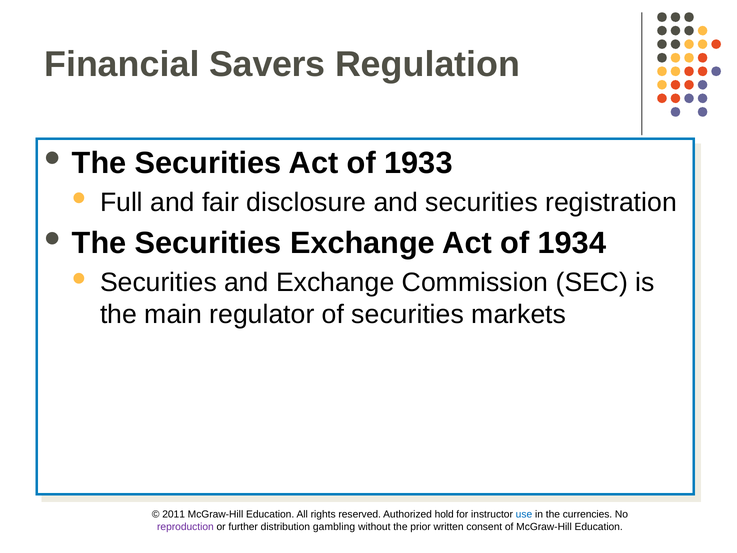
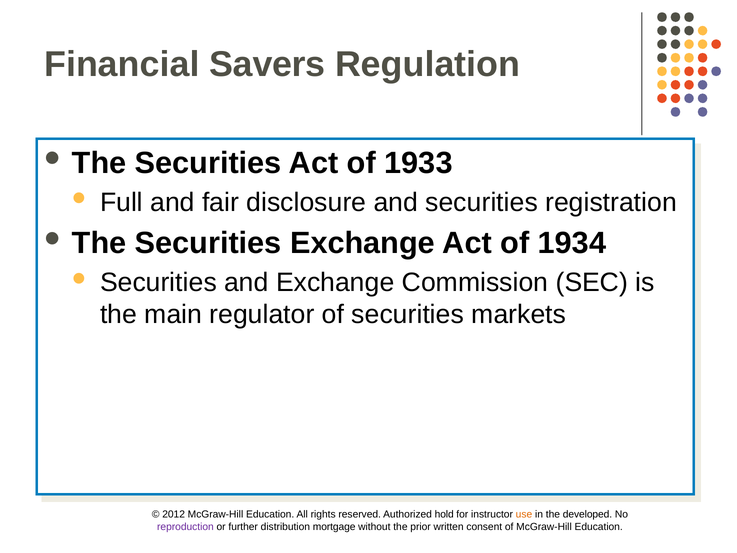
2011: 2011 -> 2012 (174, 514)
use colour: blue -> orange (524, 514)
currencies: currencies -> developed (587, 514)
gambling: gambling -> mortgage (334, 526)
